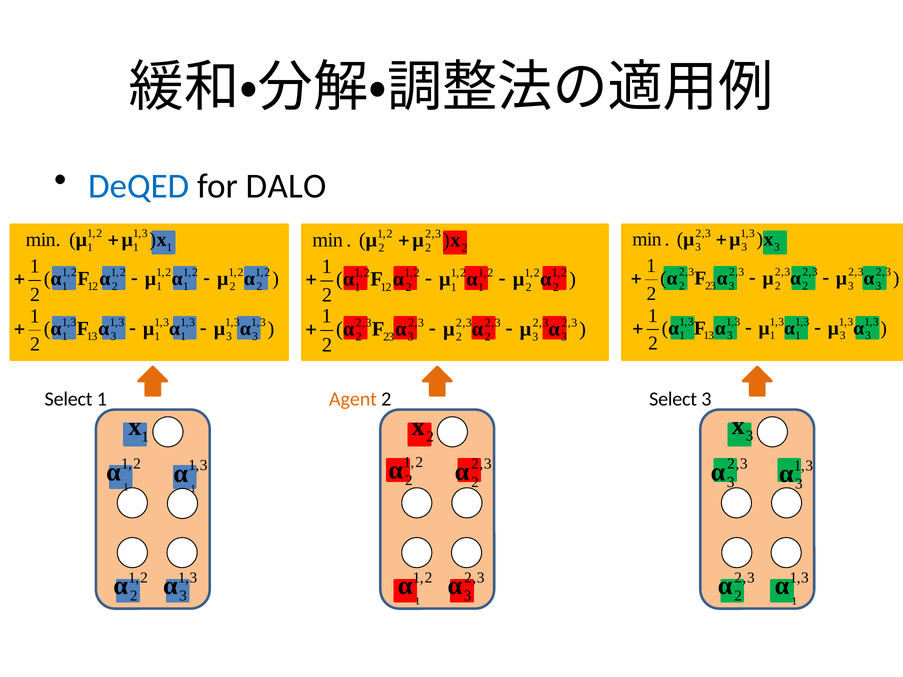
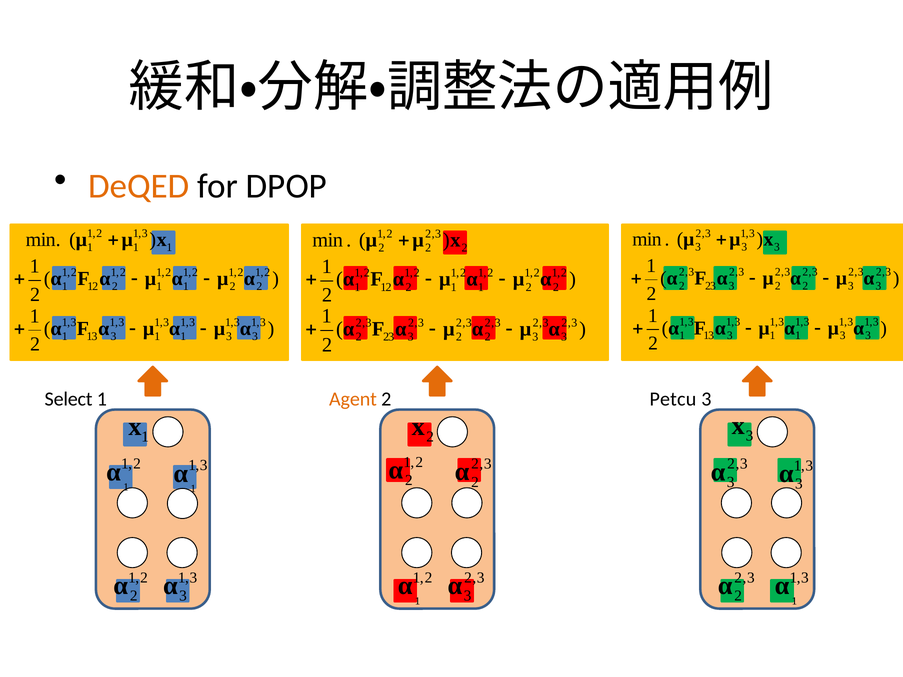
DeQED colour: blue -> orange (139, 186)
DALO: DALO -> DPOP (286, 186)
2 Select: Select -> Petcu (673, 399)
